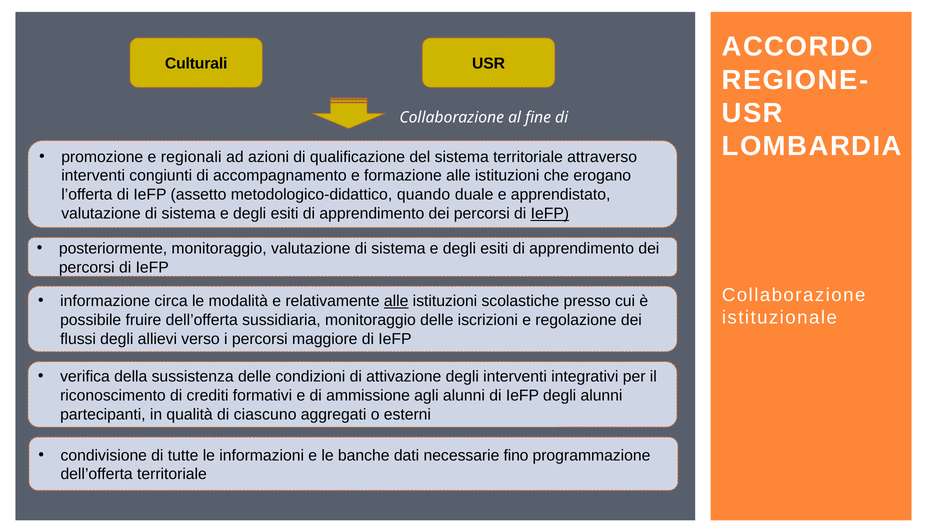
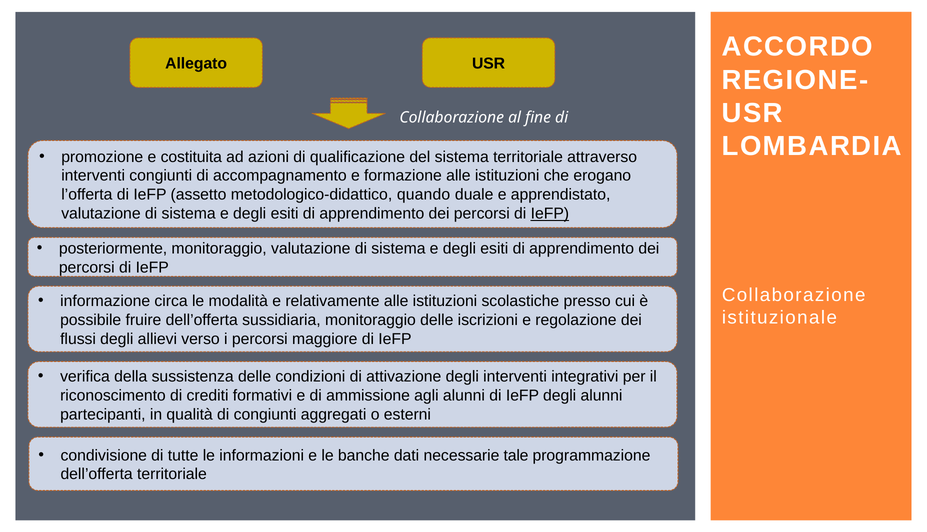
Culturali: Culturali -> Allegato (196, 64)
regionali: regionali -> costituita (191, 157)
alle underline: present -> none (396, 301)
di ciascuno: ciascuno -> congiunti (265, 414)
fino: fino -> tale (516, 455)
